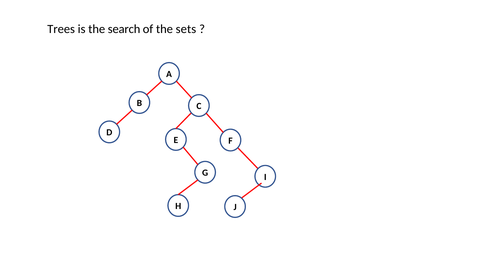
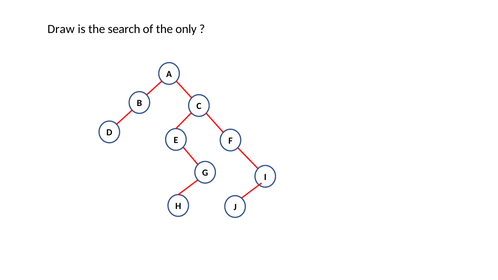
Trees: Trees -> Draw (61, 29)
sets: sets -> only (186, 29)
